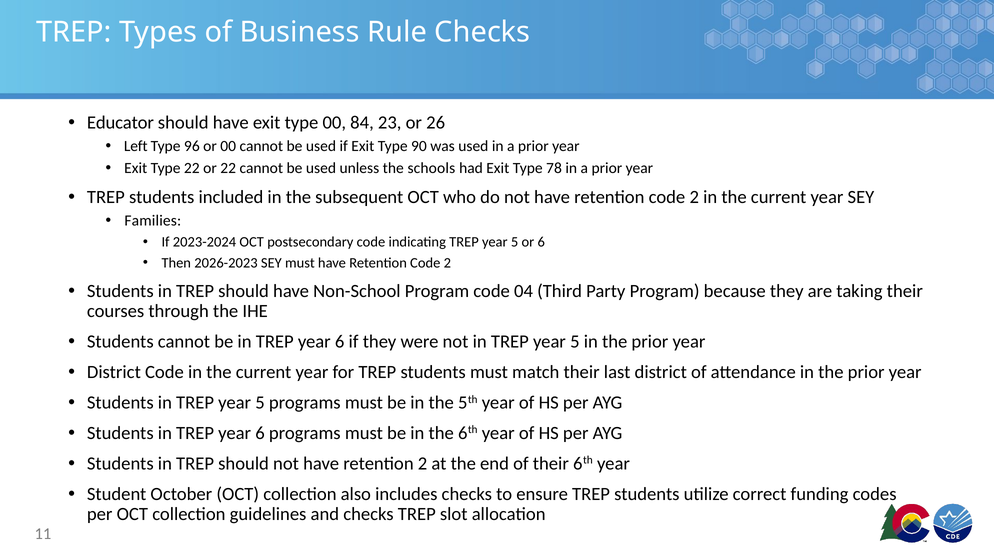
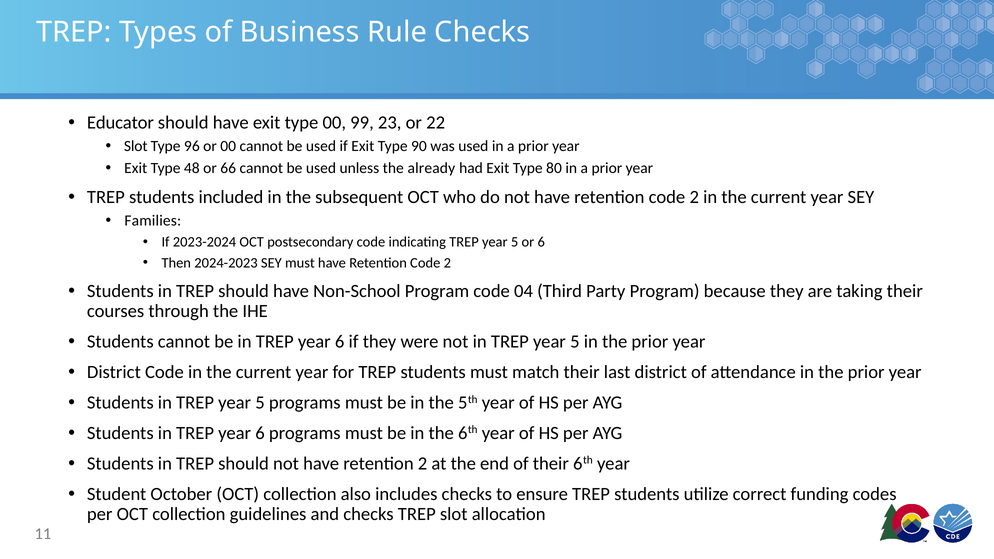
84: 84 -> 99 (362, 123)
26: 26 -> 22 (436, 123)
Left: Left -> Slot (136, 146)
Type 22: 22 -> 48 (192, 168)
or 22: 22 -> 66 (228, 168)
schools: schools -> already (431, 168)
78: 78 -> 80 (554, 168)
2026-2023: 2026-2023 -> 2024-2023 (226, 263)
